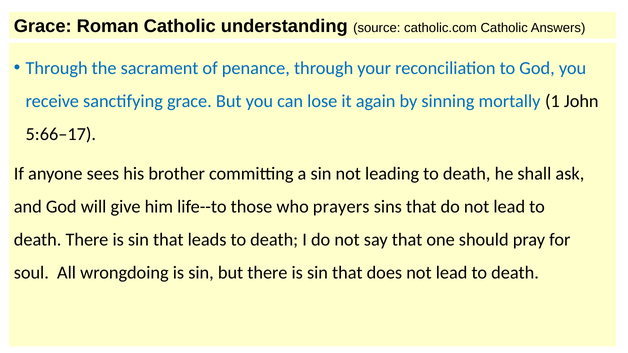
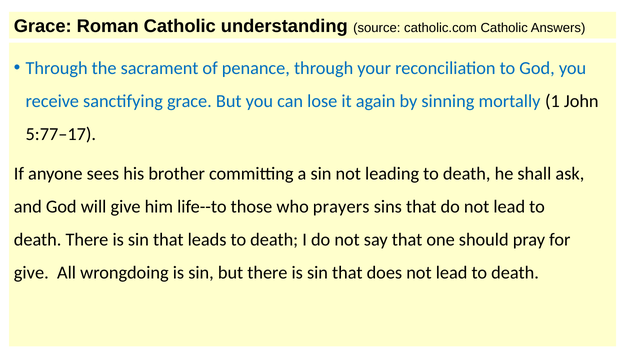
5:66–17: 5:66–17 -> 5:77–17 (61, 134)
soul: soul -> give (31, 273)
